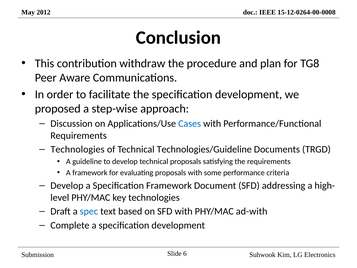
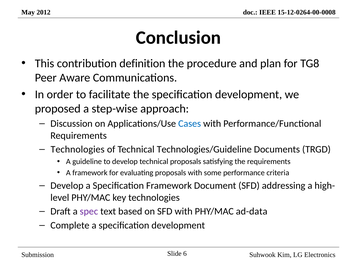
withdraw: withdraw -> definition (142, 63)
spec colour: blue -> purple (89, 211)
ad-with: ad-with -> ad-data (252, 211)
